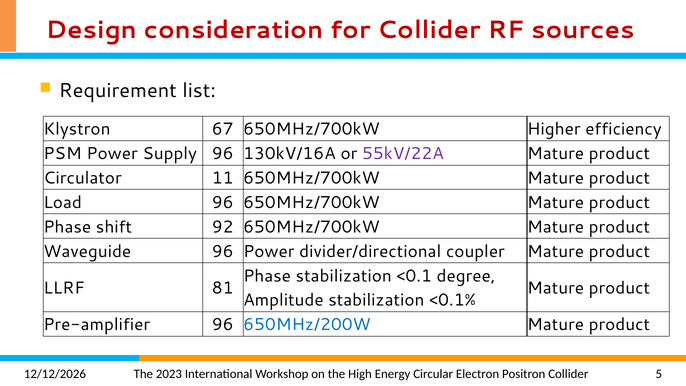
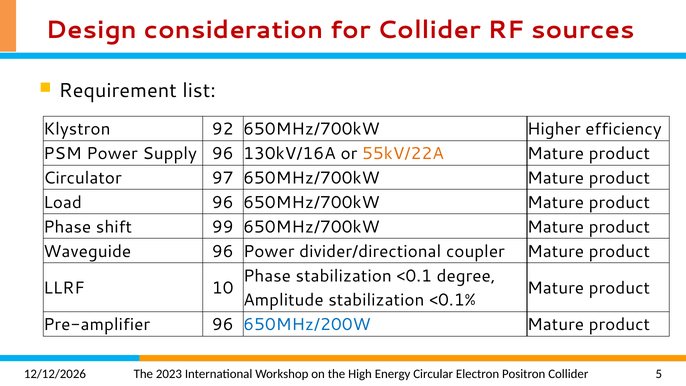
67: 67 -> 92 (223, 129)
55kV/22A colour: purple -> orange (403, 154)
11: 11 -> 97 (223, 178)
92: 92 -> 99 (223, 227)
81: 81 -> 10 (223, 288)
